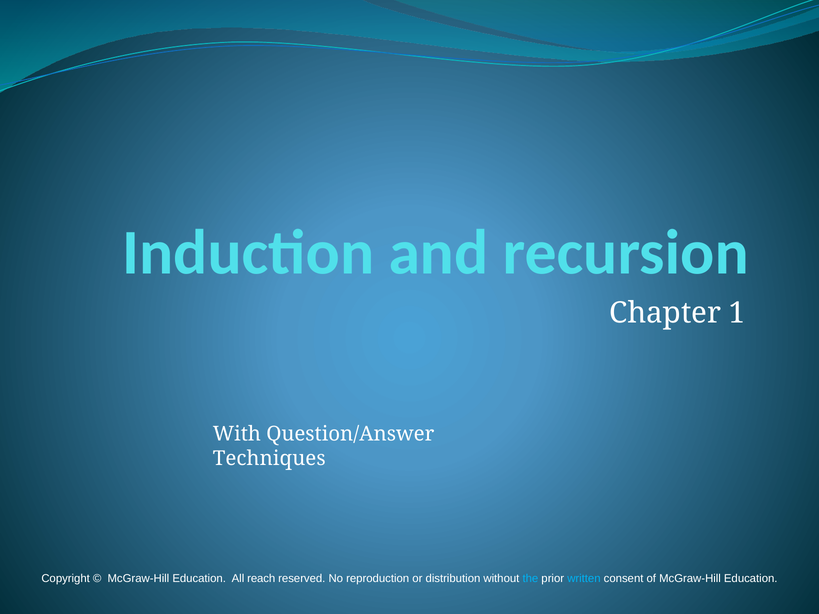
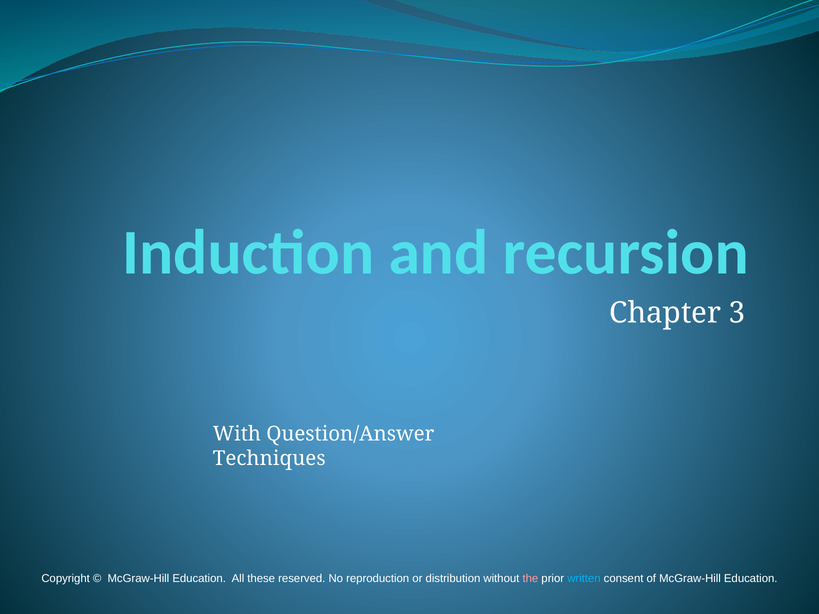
1: 1 -> 3 (737, 313)
reach: reach -> these (261, 579)
the colour: light blue -> pink (530, 579)
